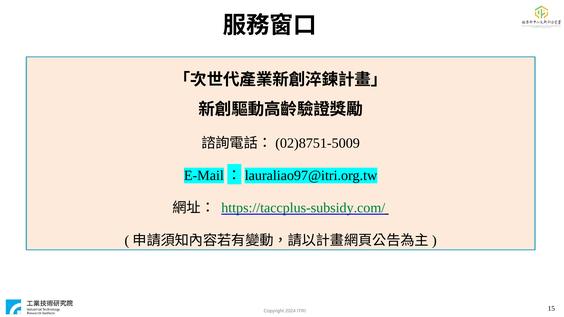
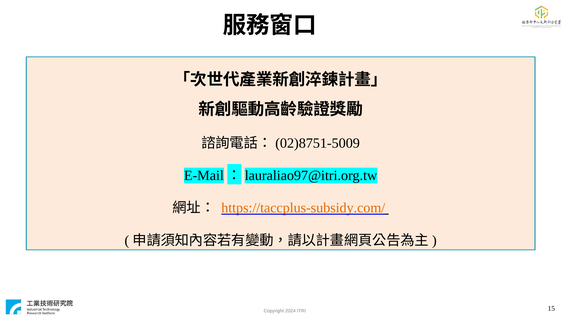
https://taccplus-subsidy.com/ colour: green -> orange (303, 208)
